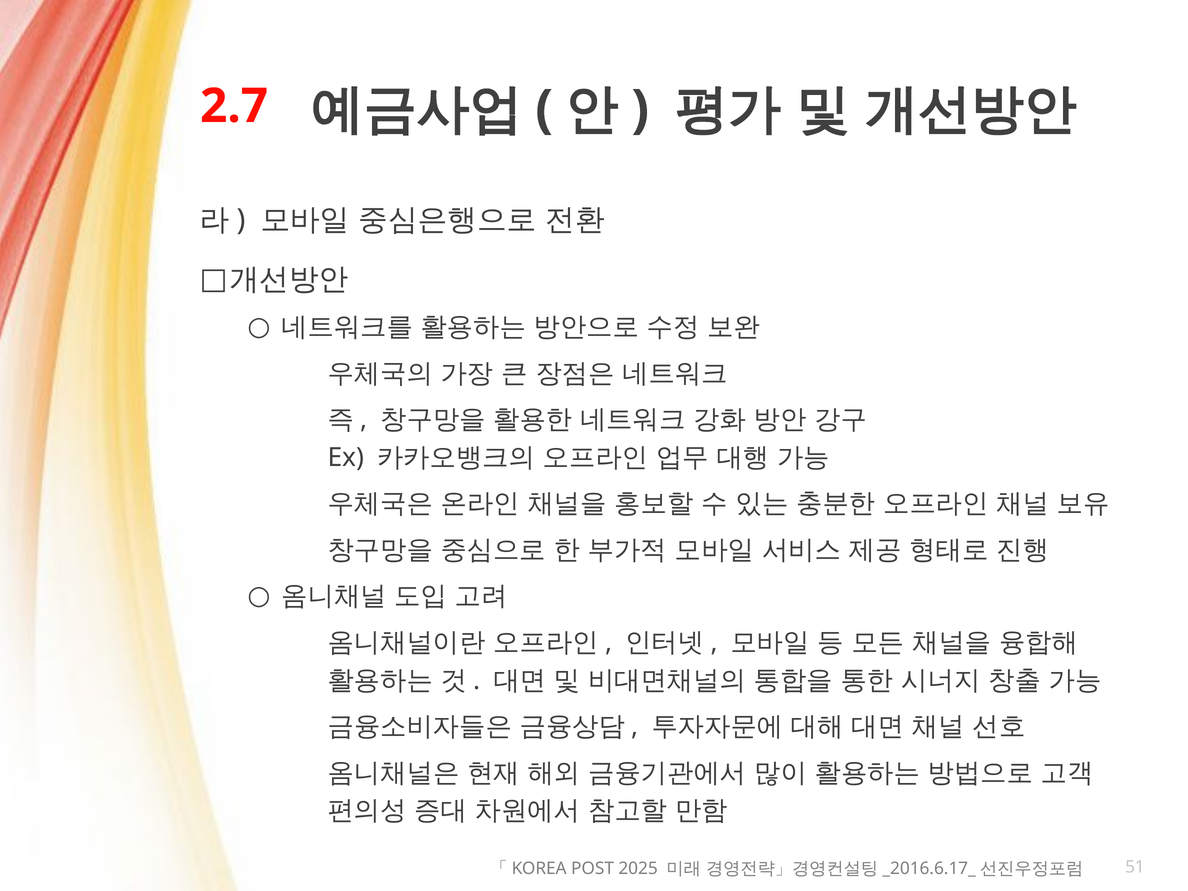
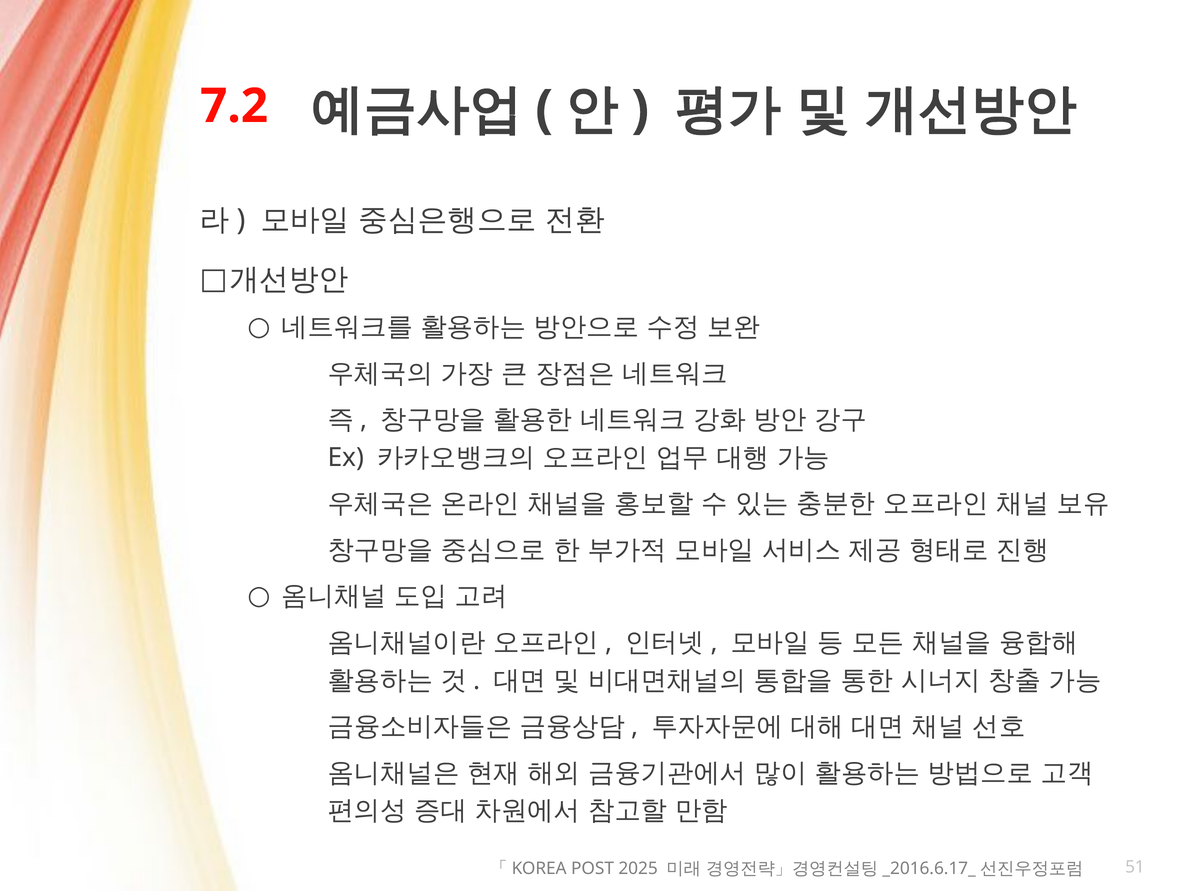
2.7: 2.7 -> 7.2 (234, 106)
